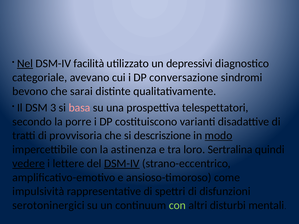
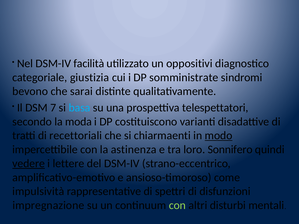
Nel underline: present -> none (25, 63)
depressivi: depressivi -> oppositivi (189, 63)
avevano: avevano -> giustizia (90, 77)
conversazione: conversazione -> somministrate (184, 77)
3: 3 -> 7 (53, 108)
basa colour: pink -> light blue (79, 108)
porre: porre -> moda (78, 122)
provvisoria: provvisoria -> recettoriali (76, 136)
descriszione: descriszione -> chiarmaenti (162, 136)
Sertralina: Sertralina -> Sonnifero (230, 150)
DSM-IV underline: present -> none (122, 164)
serotoninergici: serotoninergici -> impregnazione (48, 205)
